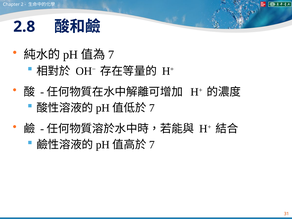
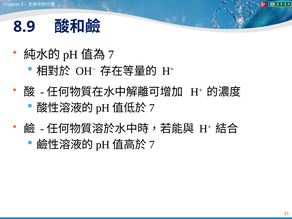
2.8: 2.8 -> 8.9 (24, 27)
